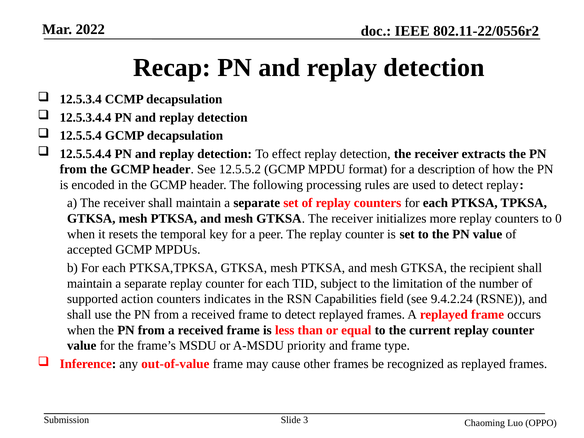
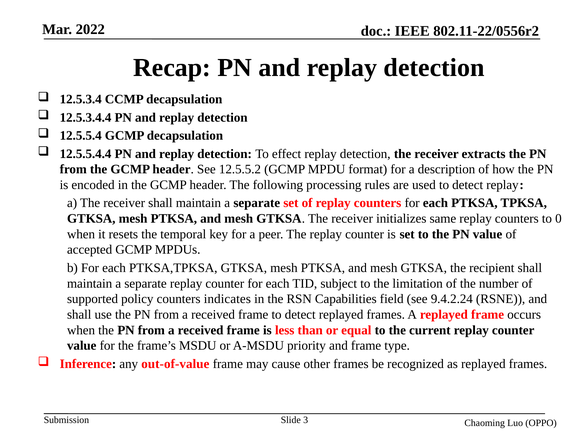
more: more -> same (443, 219)
action: action -> policy (137, 299)
